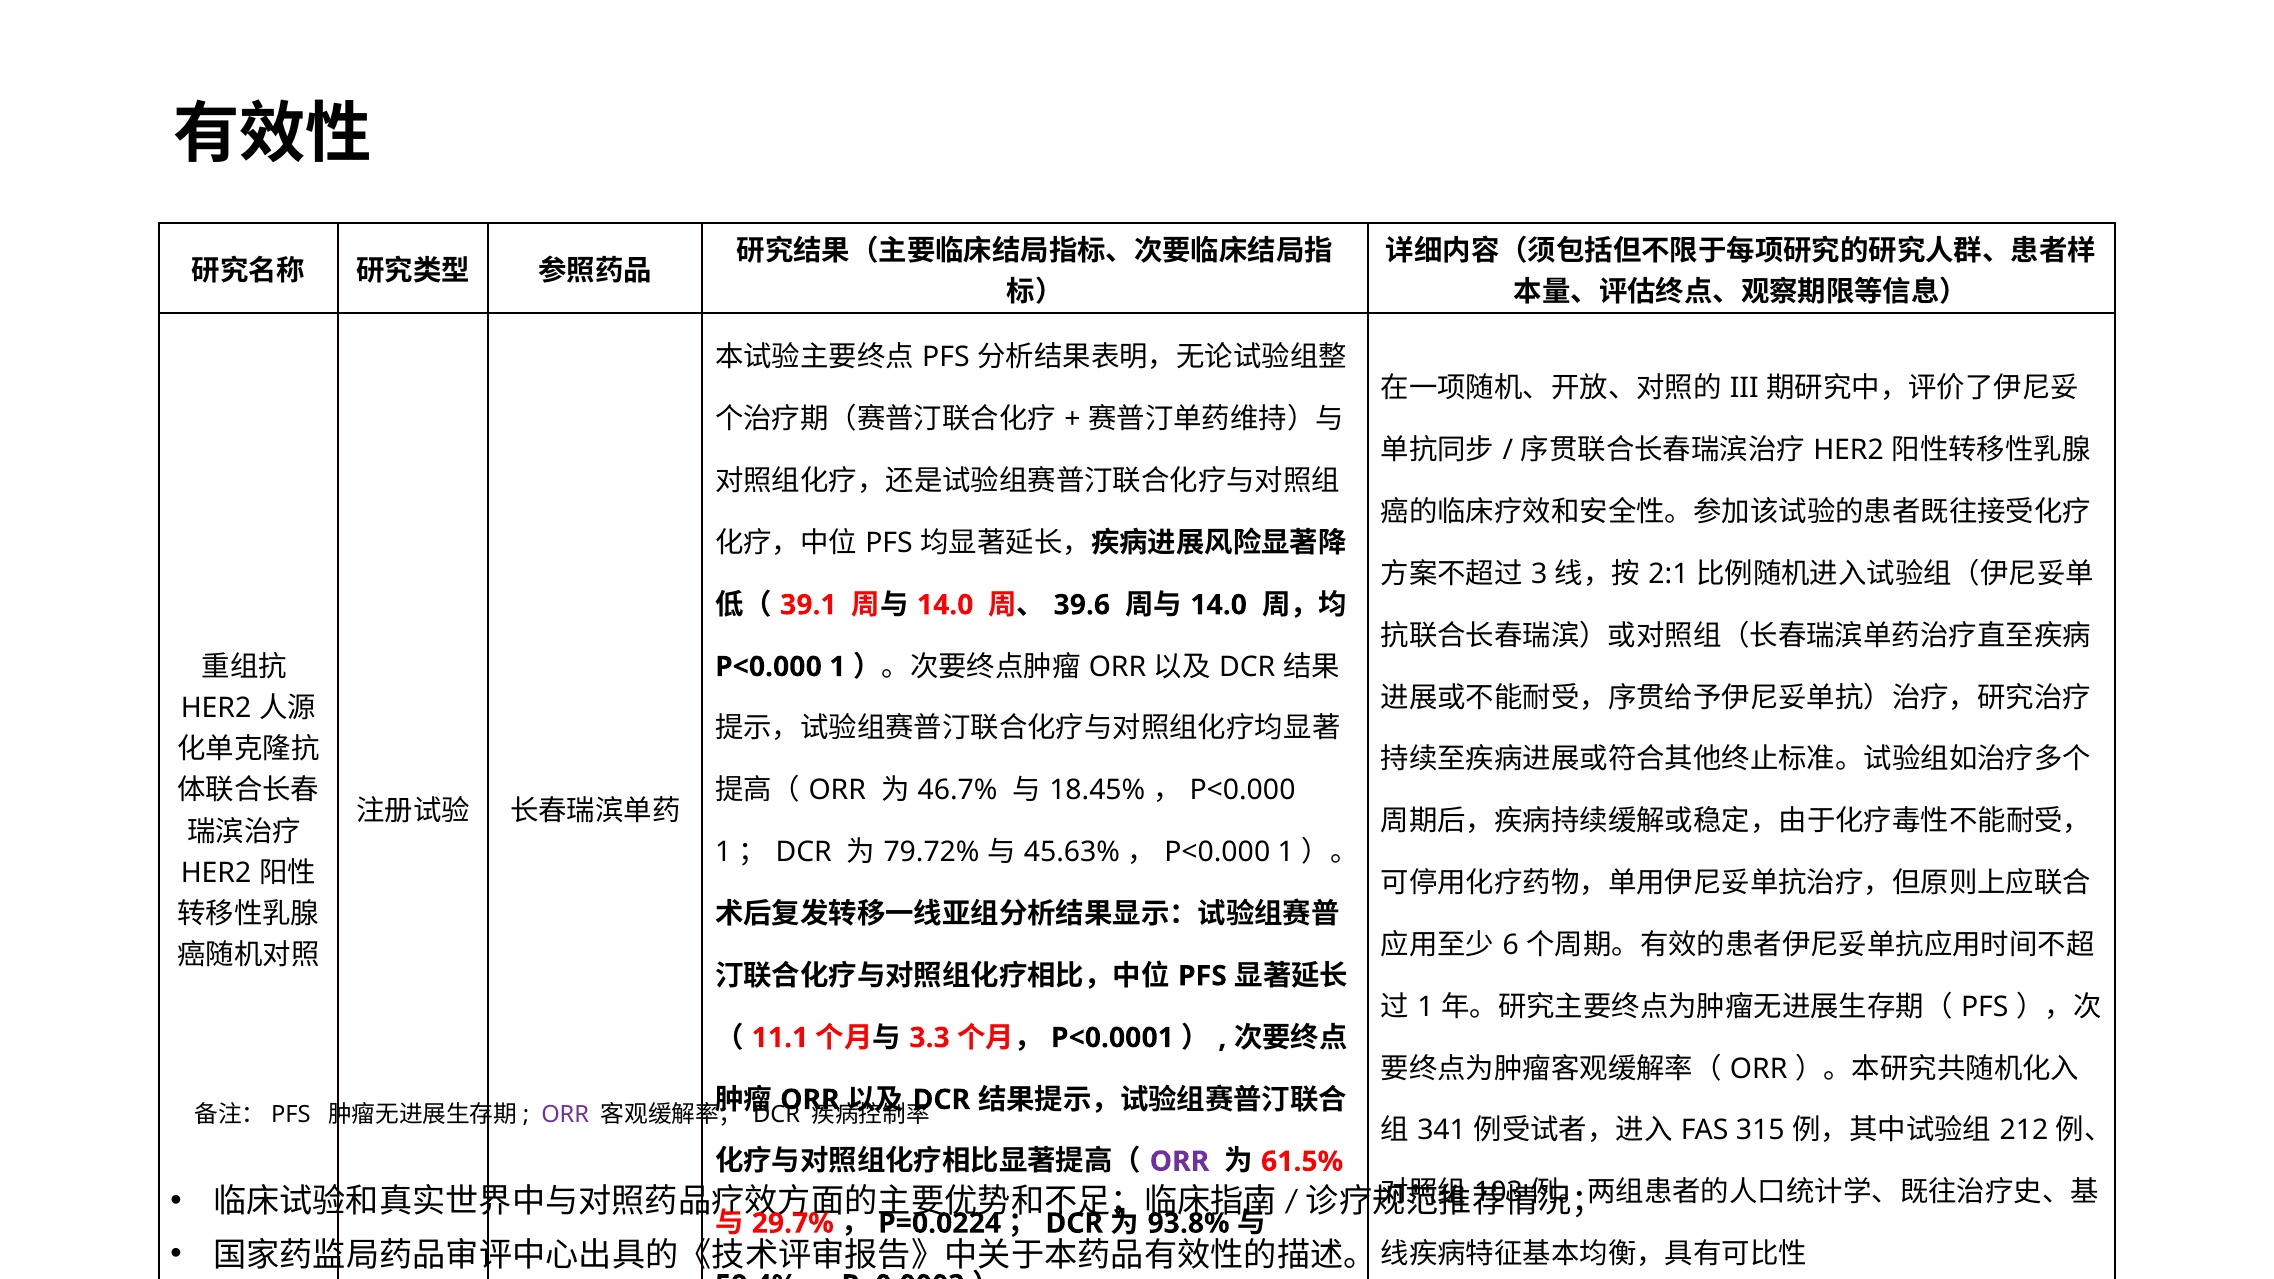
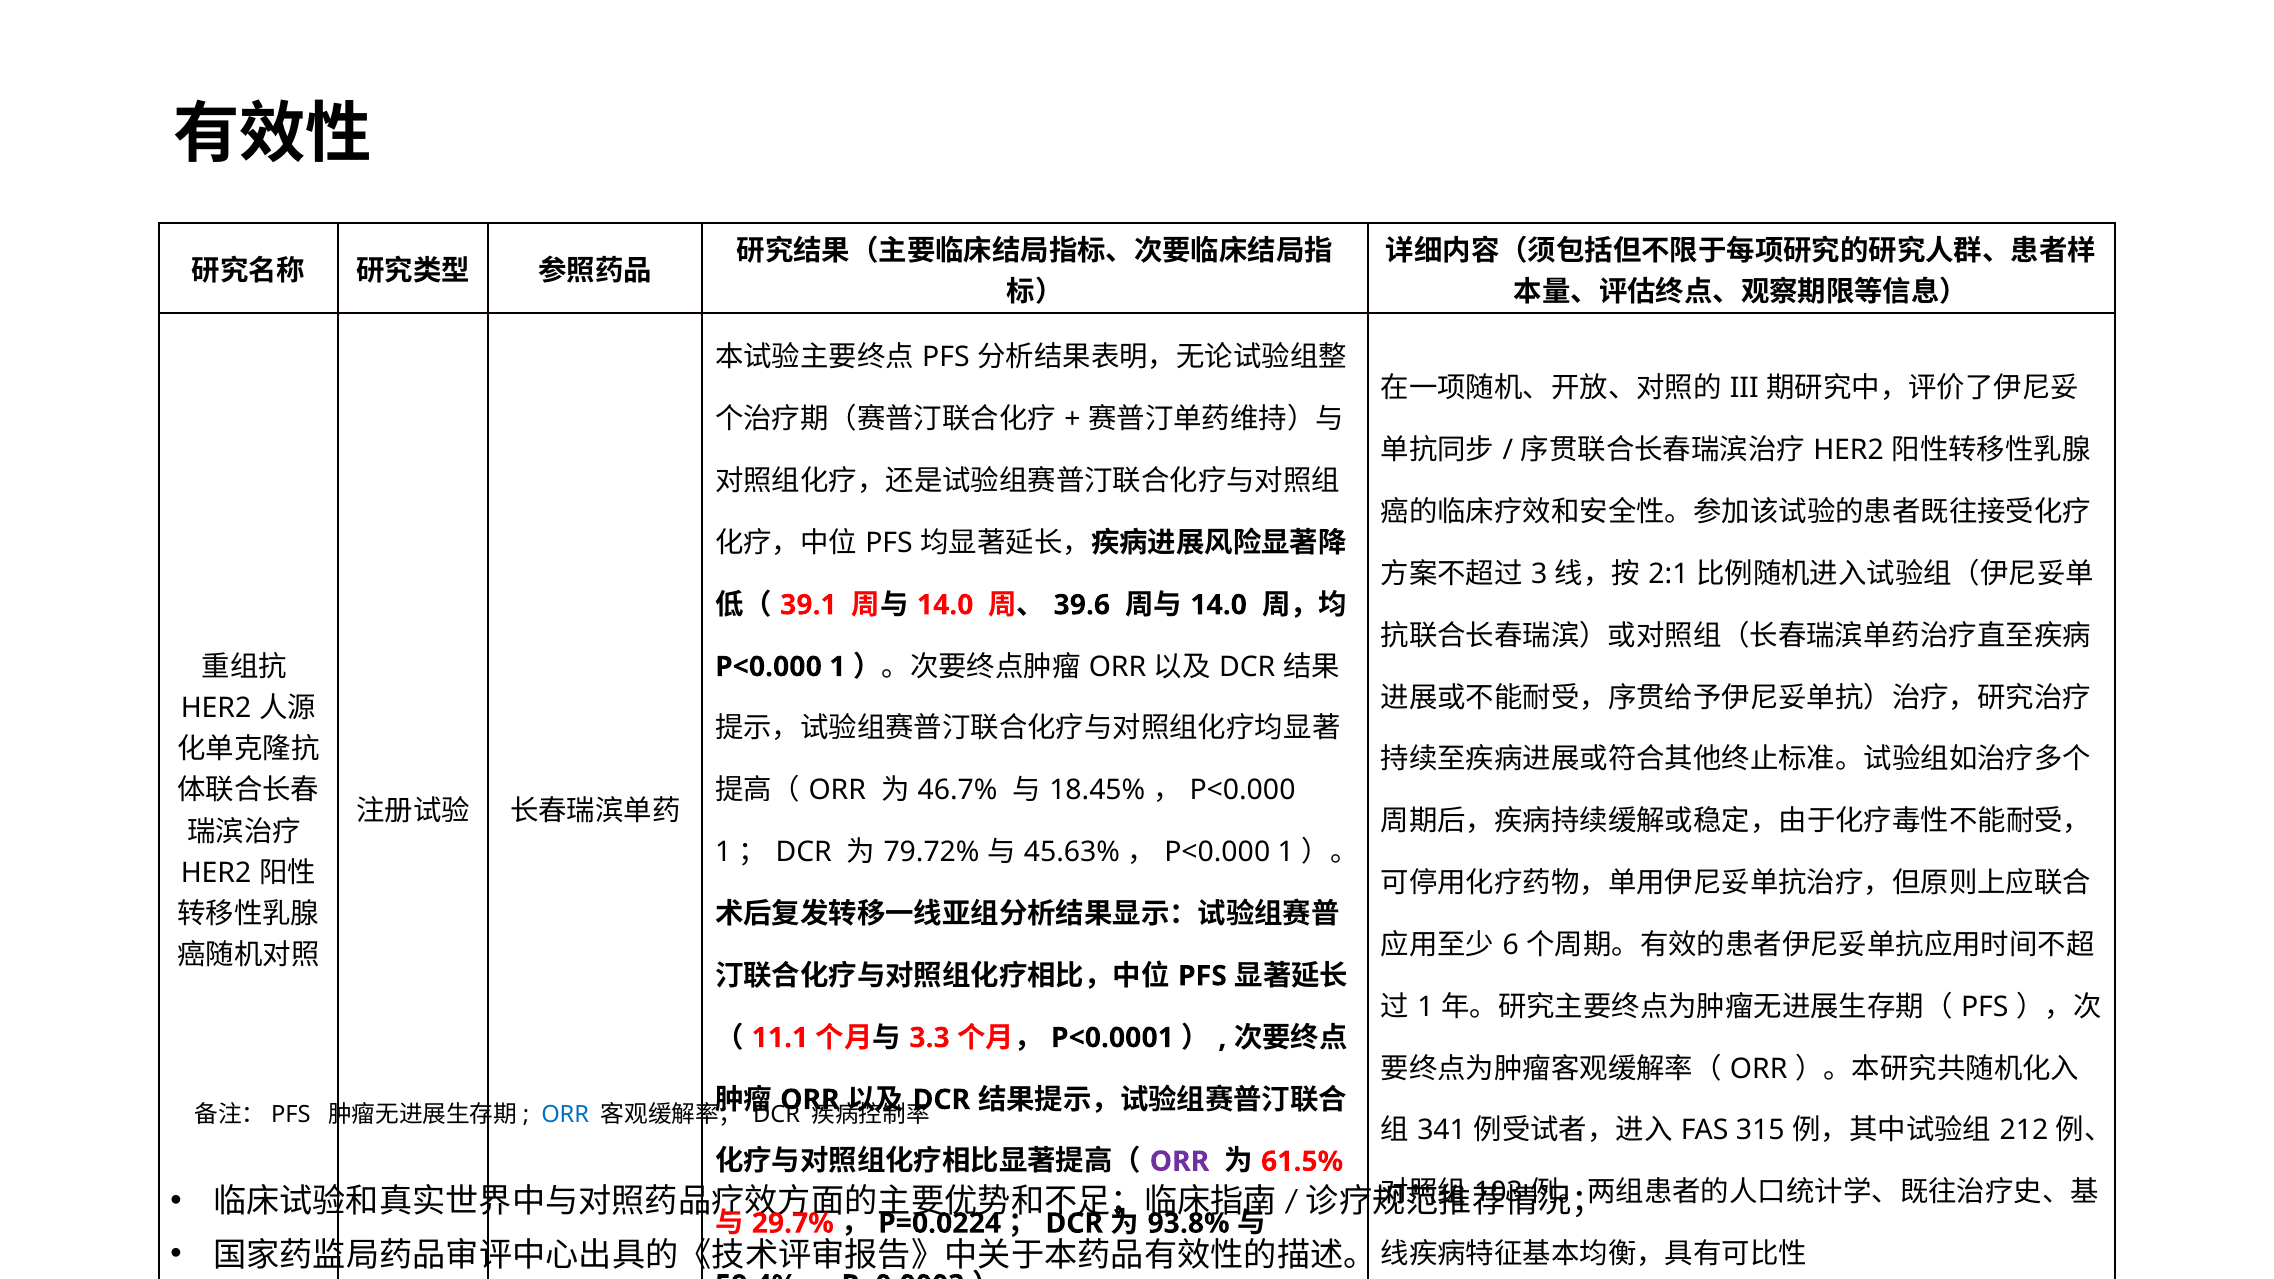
ORR colour: purple -> blue (565, 1114)
